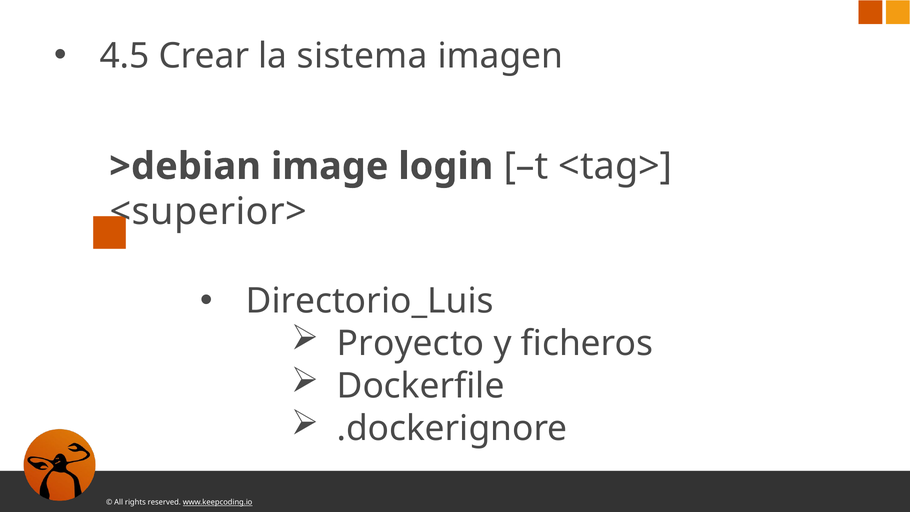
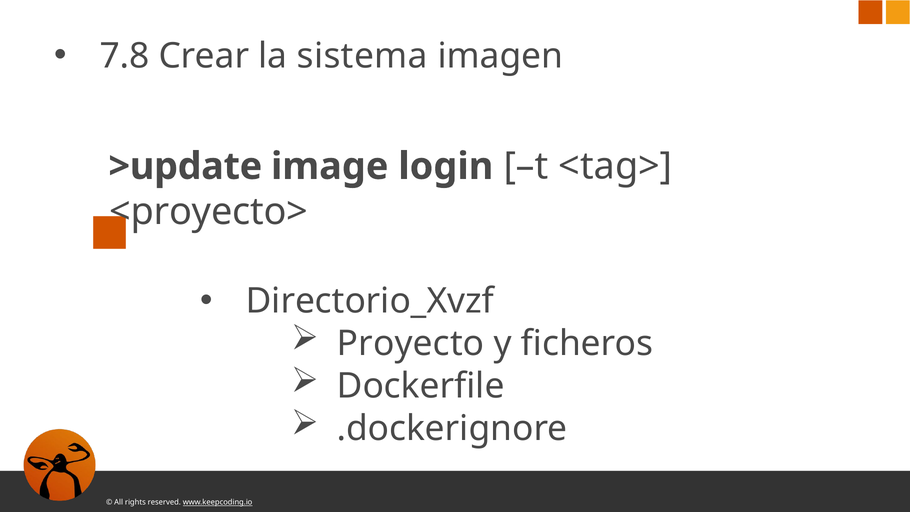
4.5: 4.5 -> 7.8 (125, 56)
>debian: >debian -> >update (185, 166)
<superior>: <superior> -> <proyecto> (209, 212)
Directorio_Luis: Directorio_Luis -> Directorio_Xvzf (370, 301)
